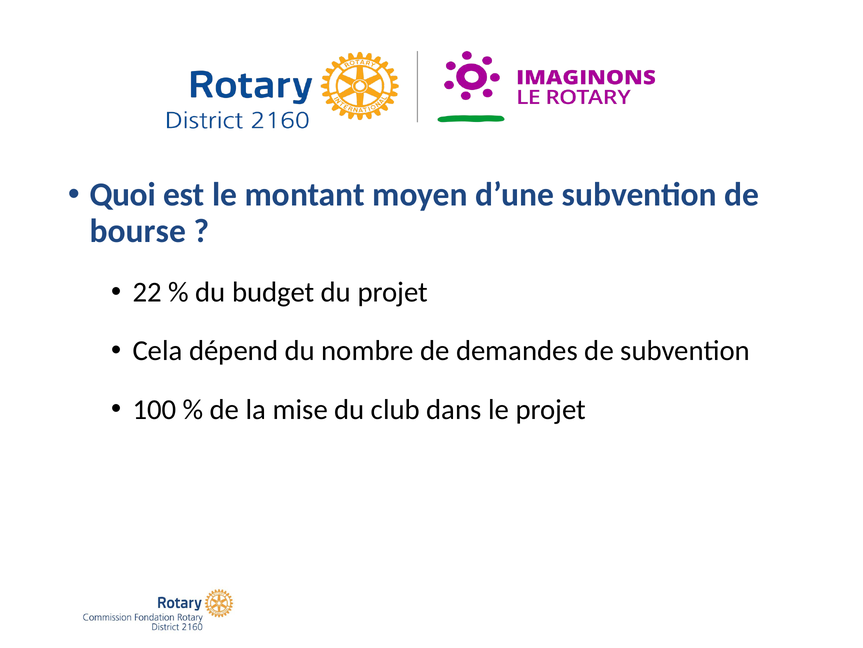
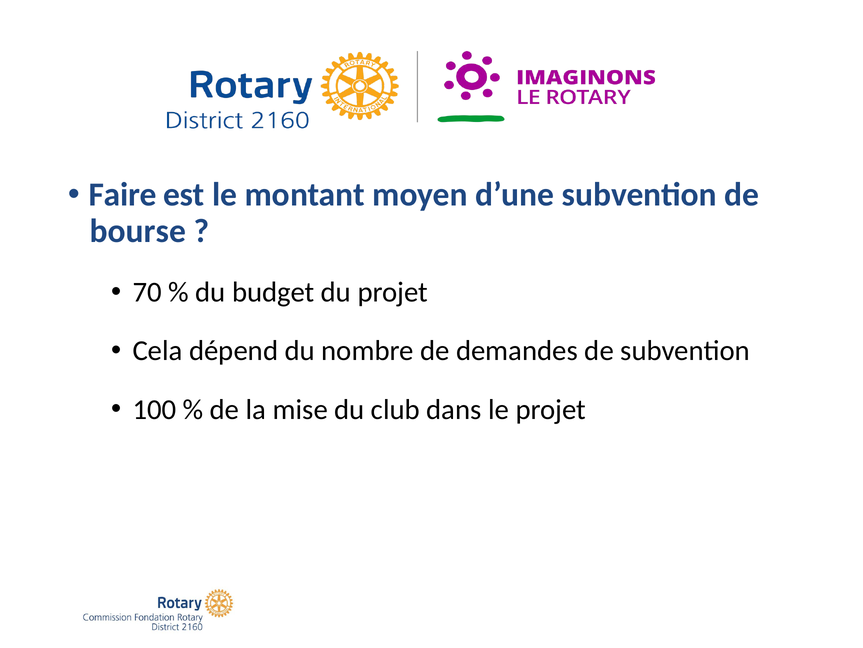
Quoi: Quoi -> Faire (123, 194)
22: 22 -> 70 (147, 292)
